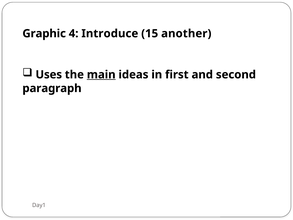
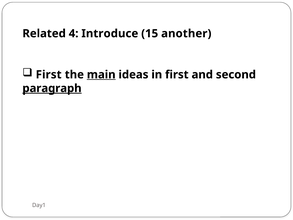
Graphic: Graphic -> Related (44, 33)
Uses: Uses -> First (49, 75)
paragraph underline: none -> present (52, 88)
